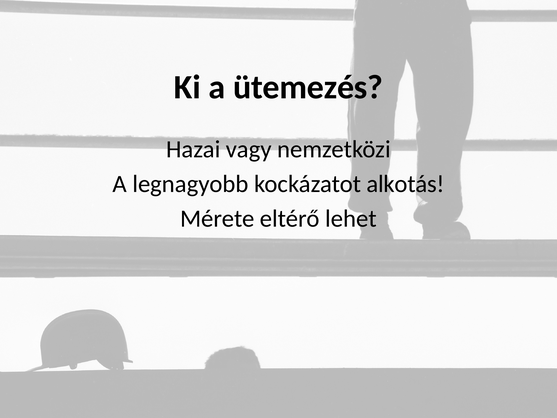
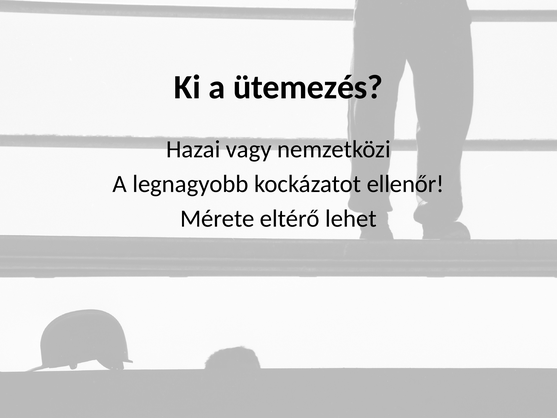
alkotás: alkotás -> ellenőr (406, 184)
